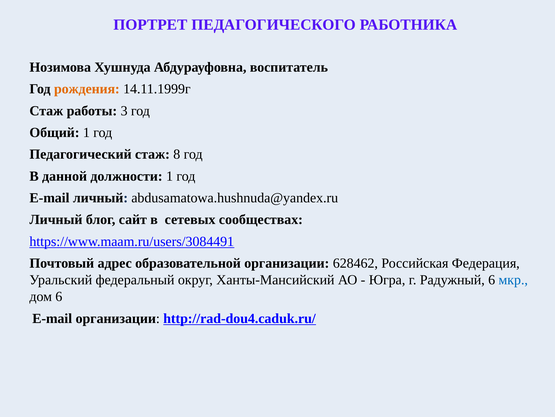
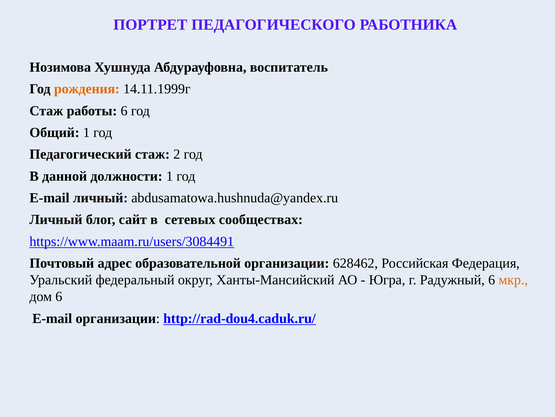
работы 3: 3 -> 6 (124, 111)
8: 8 -> 2 (177, 154)
мкр colour: blue -> orange (513, 279)
